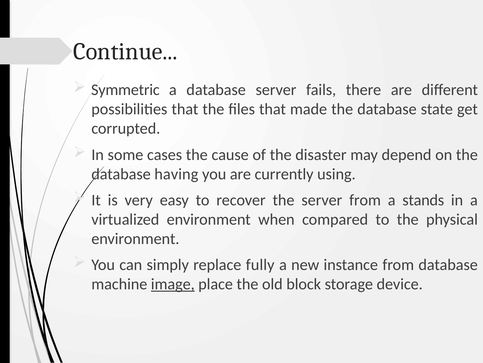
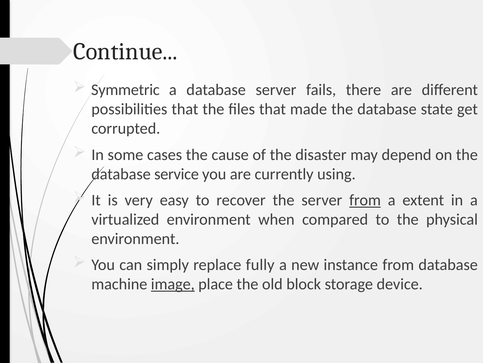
having: having -> service (177, 174)
from underline: none -> present (365, 200)
stands: stands -> extent (423, 200)
